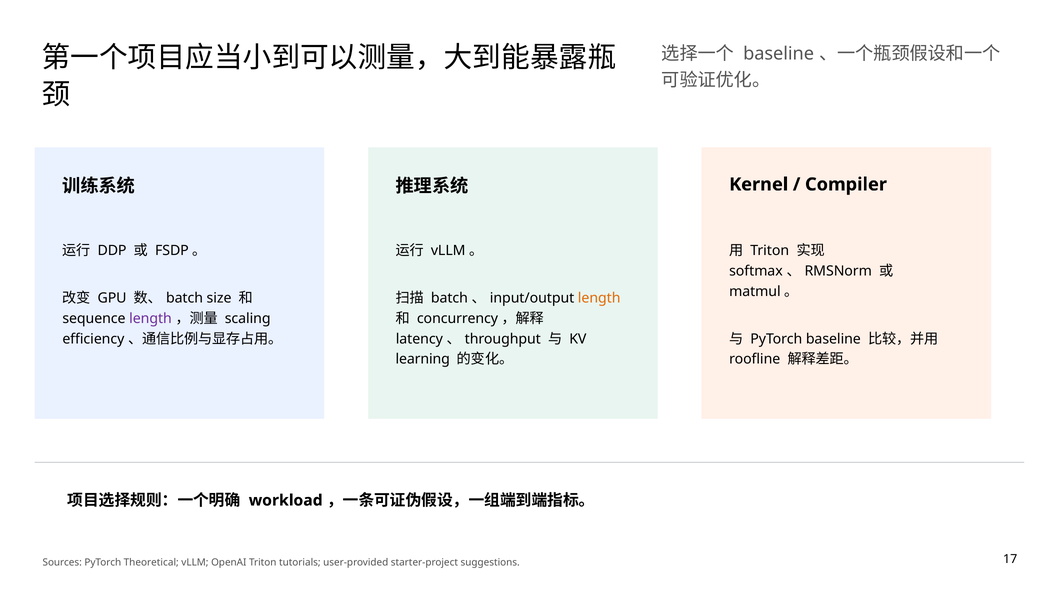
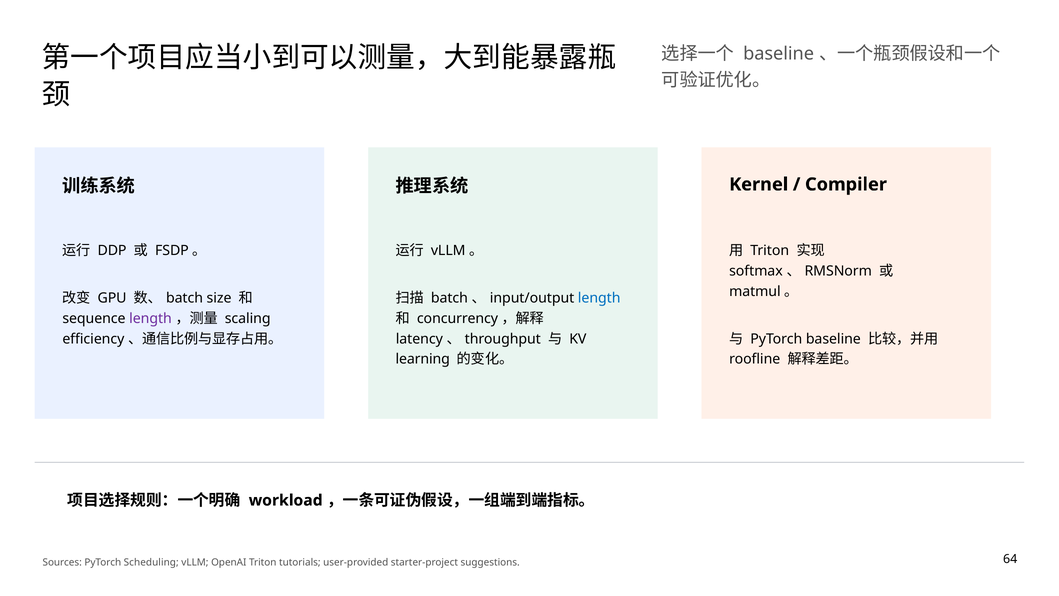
length colour: orange -> blue (599, 298)
Theoretical: Theoretical -> Scheduling (151, 562)
17: 17 -> 64 (1010, 559)
